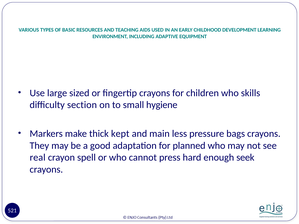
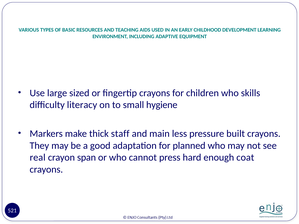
section: section -> literacy (82, 105)
kept: kept -> staff (120, 134)
bags: bags -> built (236, 134)
spell: spell -> span (87, 158)
seek: seek -> coat (245, 158)
